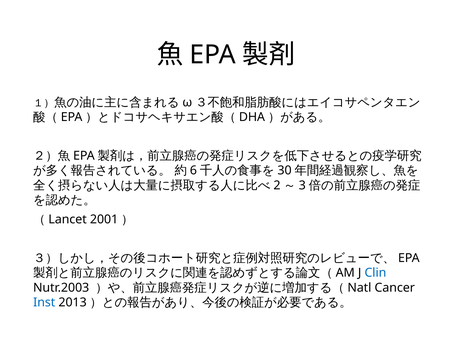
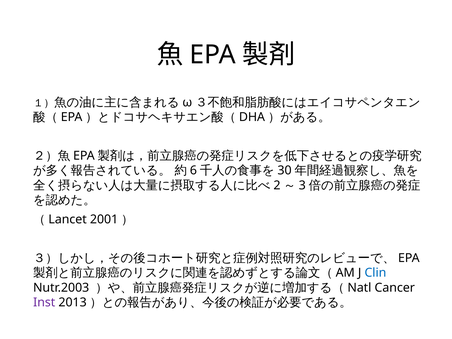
Inst colour: blue -> purple (44, 302)
